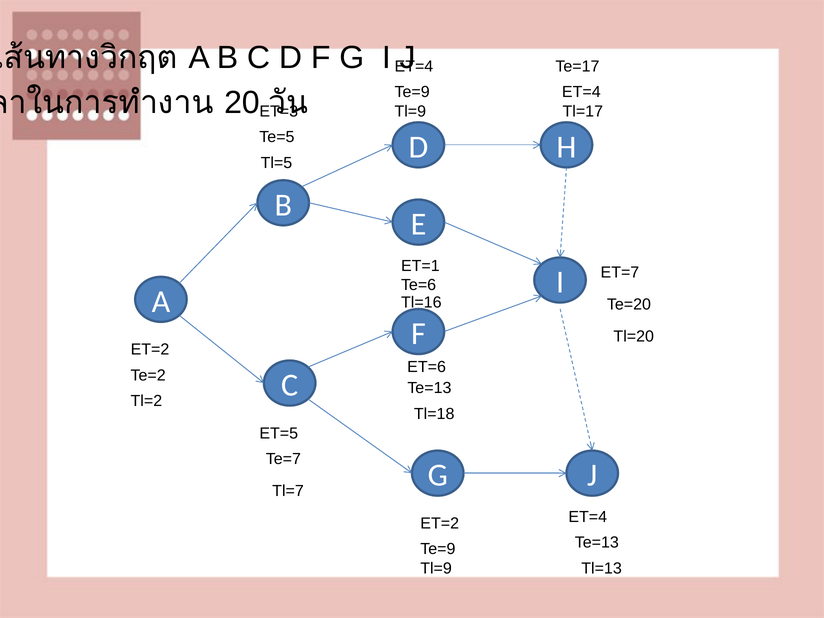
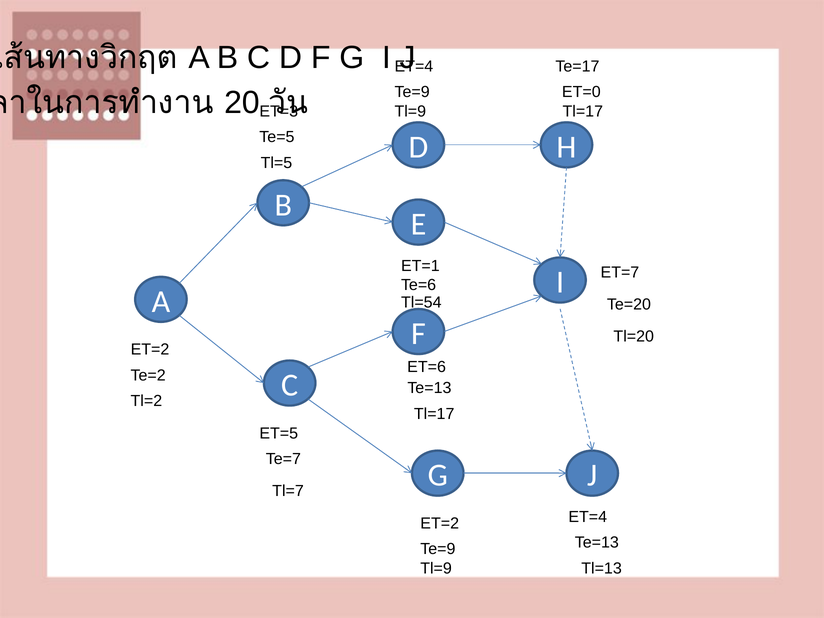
ET=4: ET=4 -> ET=0 (581, 92)
Tl=16: Tl=16 -> Tl=54 (421, 303)
Tl=18: Tl=18 -> Tl=17 (434, 414)
